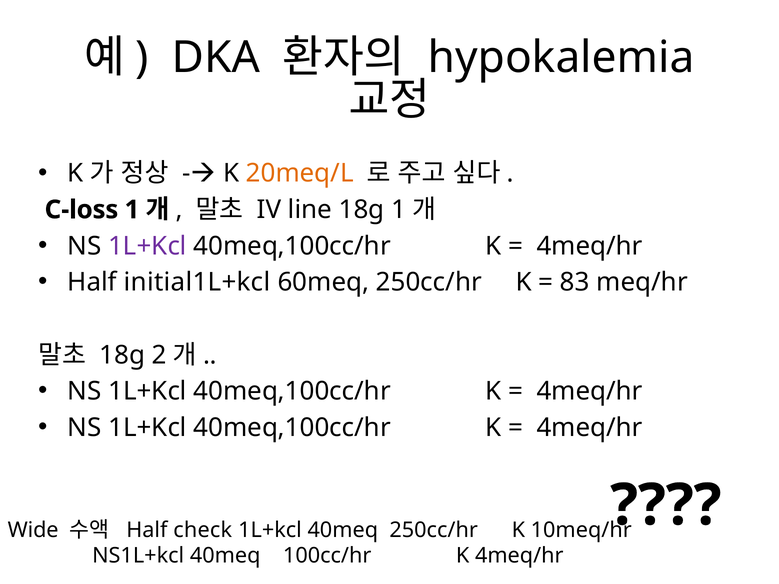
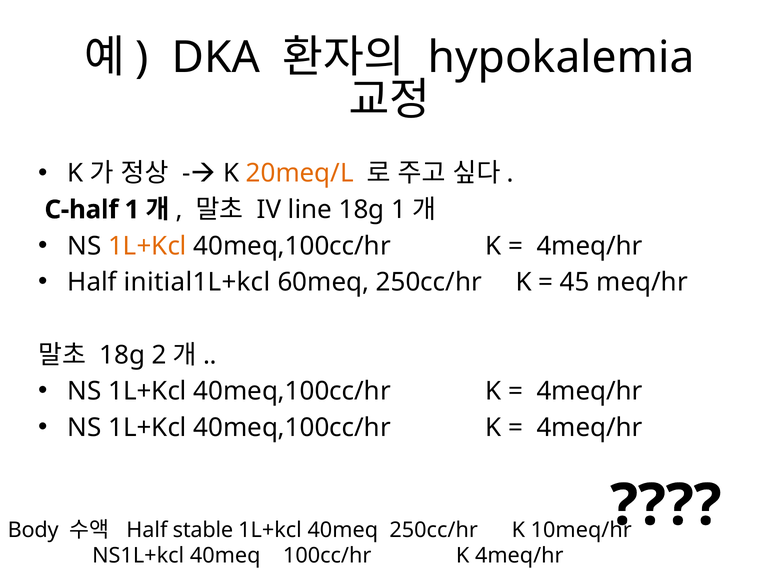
C-loss: C-loss -> C-half (81, 210)
1L+Kcl colour: purple -> orange (147, 246)
83: 83 -> 45 (575, 282)
Wide: Wide -> Body (33, 530)
check: check -> stable (203, 530)
